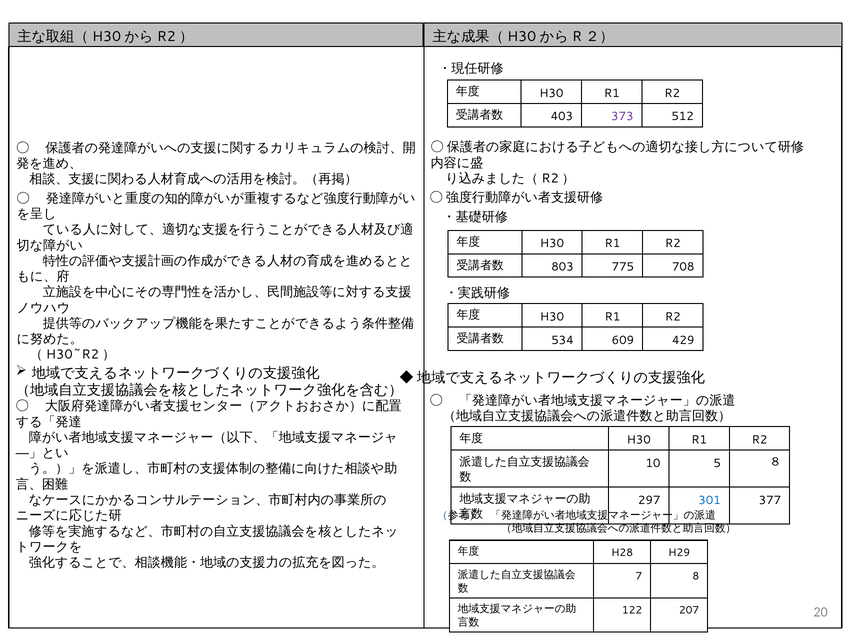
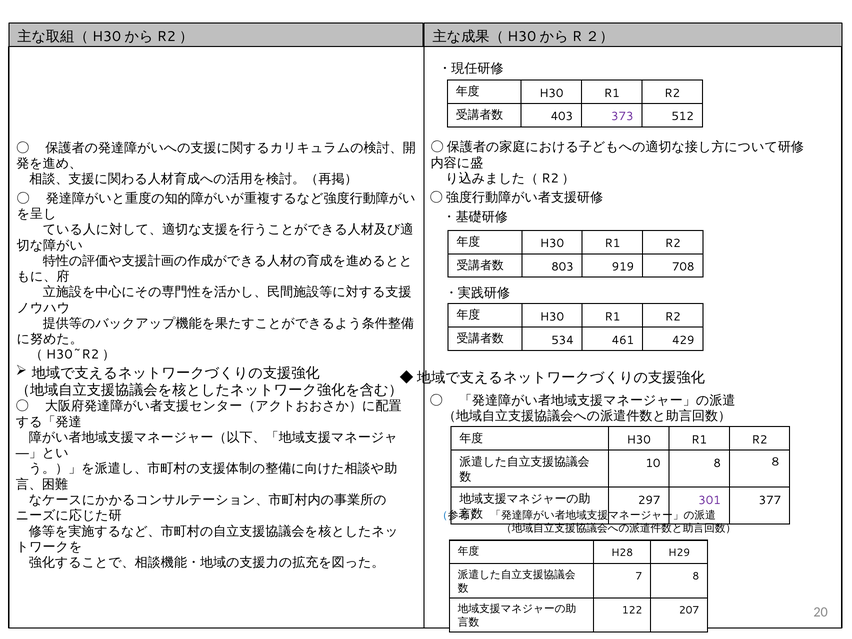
775: 775 -> 919 (623, 267)
609: 609 -> 461 (623, 340)
10 5: 5 -> 8 (717, 463)
301 colour: blue -> purple (710, 500)
